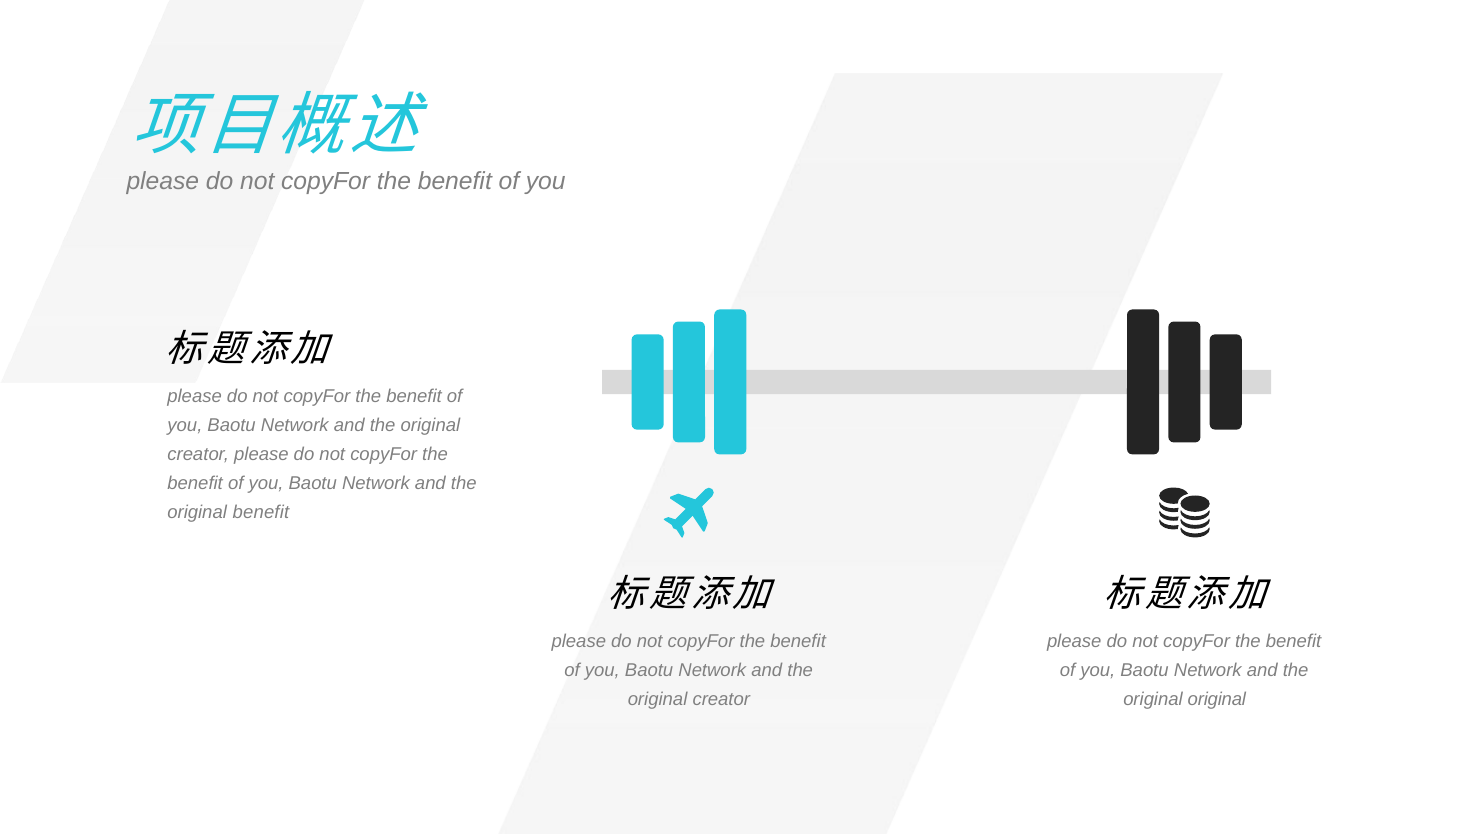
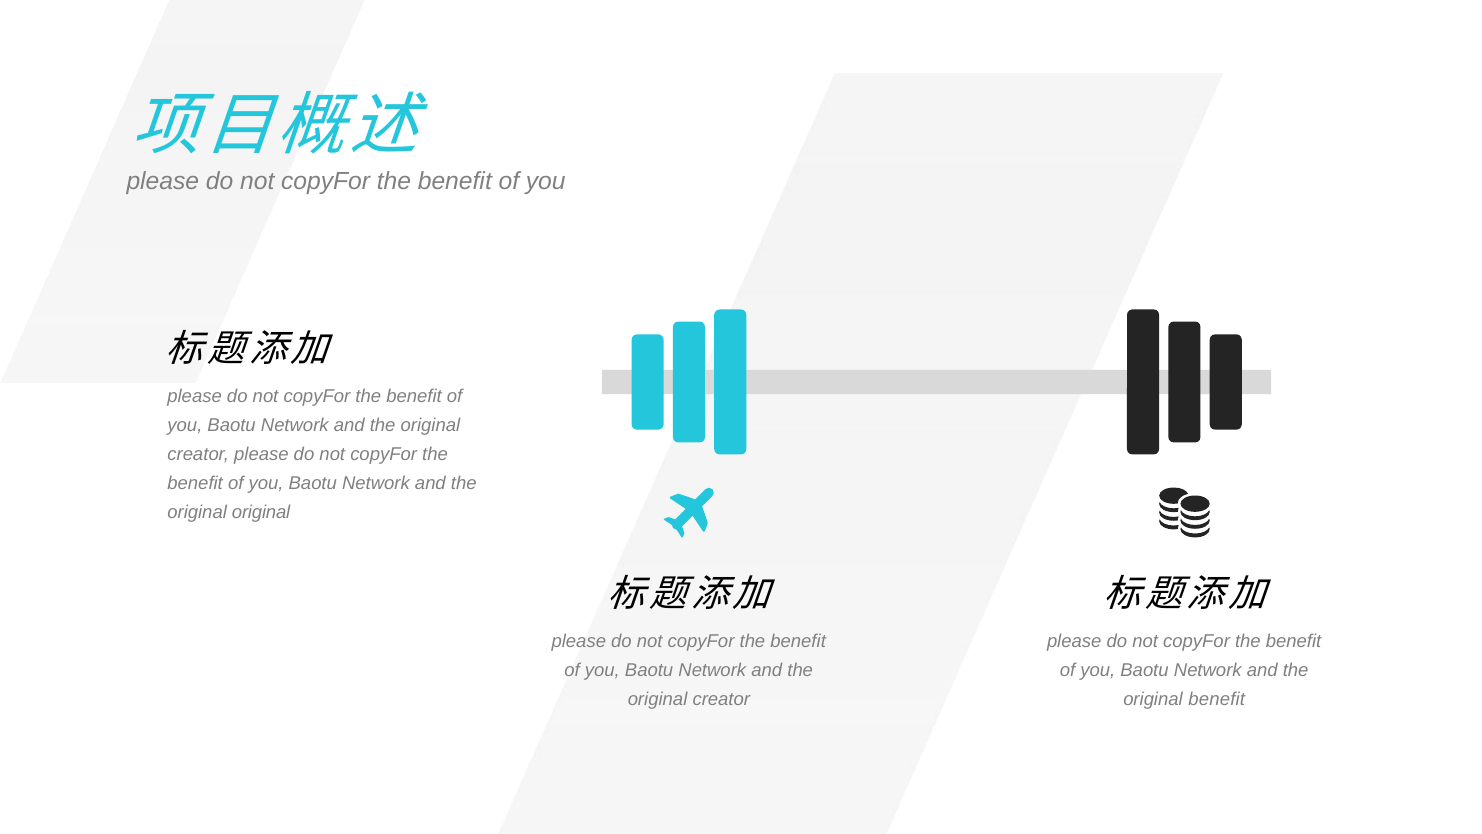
original benefit: benefit -> original (261, 512)
original original: original -> benefit (1217, 699)
